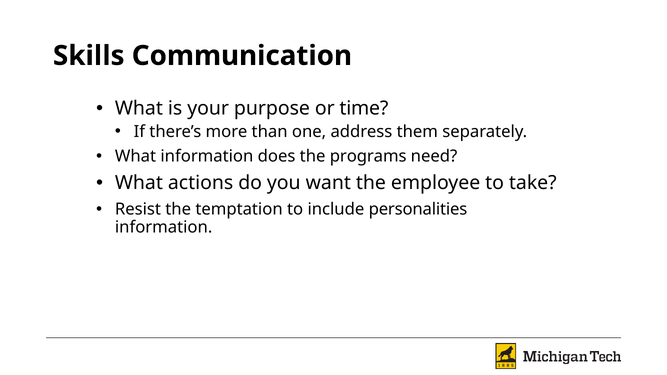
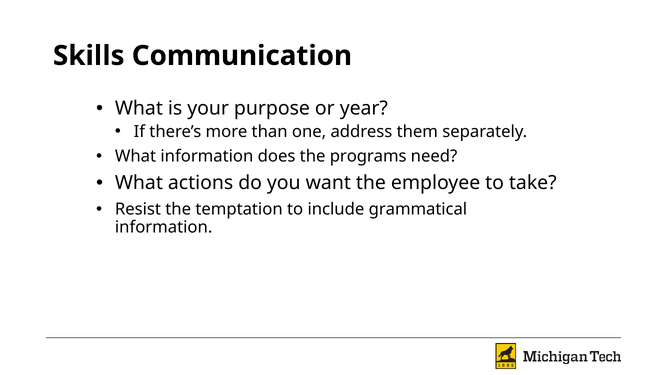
time: time -> year (364, 109)
personalities: personalities -> grammatical (418, 209)
